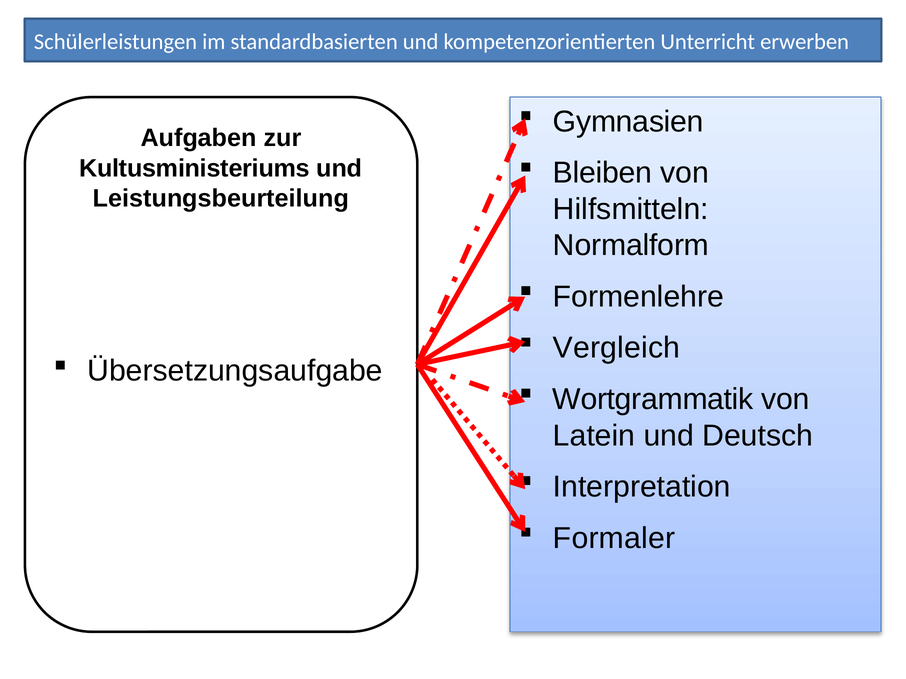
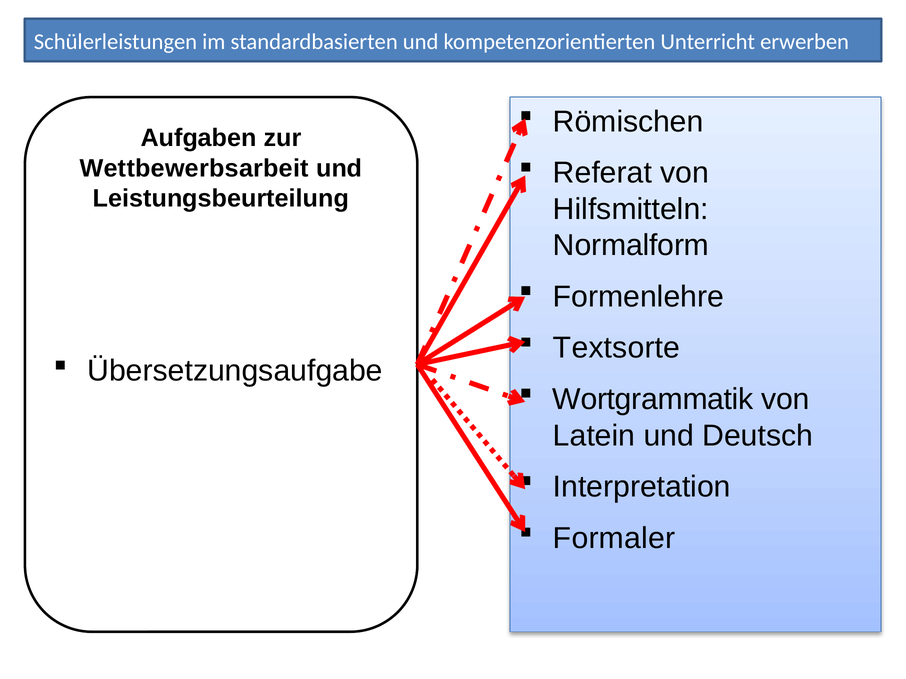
Gymnasien: Gymnasien -> Römischen (628, 122)
Kultusministeriums: Kultusministeriums -> Wettbewerbsarbeit (194, 168)
Bleiben: Bleiben -> Referat (602, 173)
Vergleich: Vergleich -> Textsorte (617, 348)
